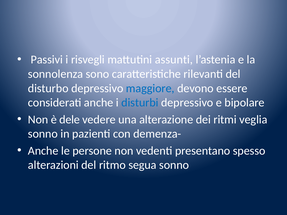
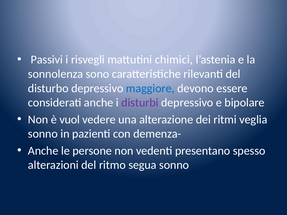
assunti: assunti -> chimici (174, 60)
disturbi colour: blue -> purple (140, 103)
dele: dele -> vuol (70, 120)
